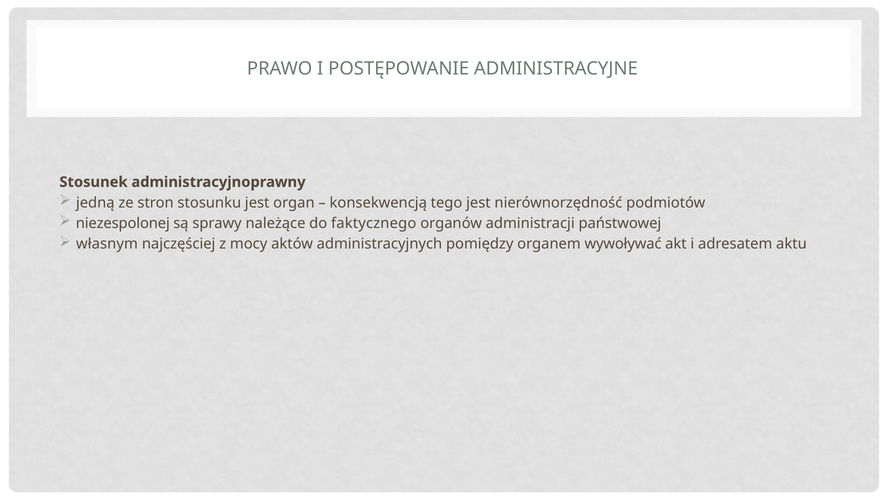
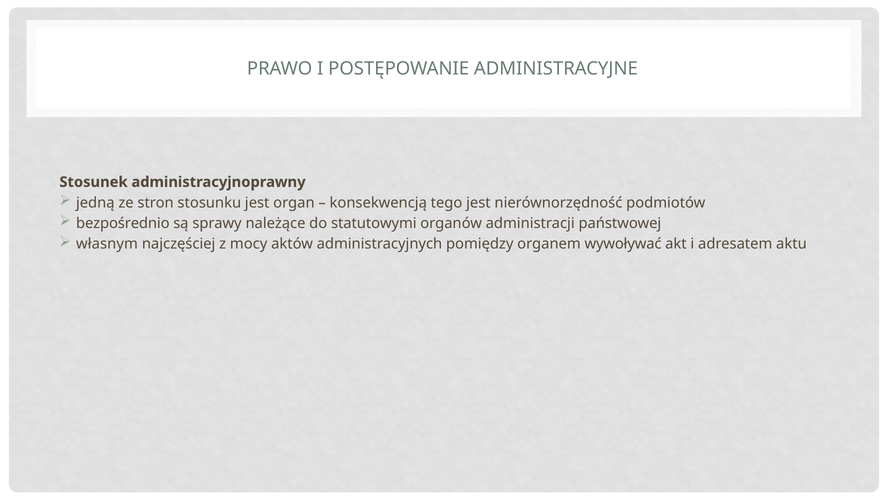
niezespolonej: niezespolonej -> bezpośrednio (123, 224)
faktycznego: faktycznego -> statutowymi (374, 224)
